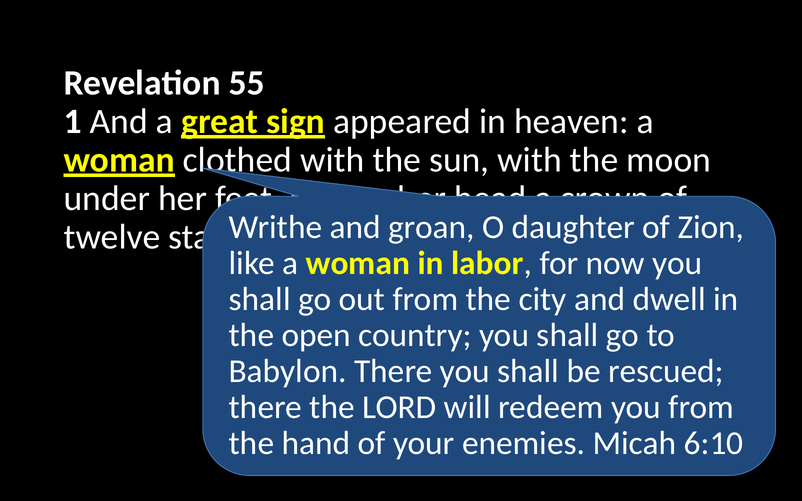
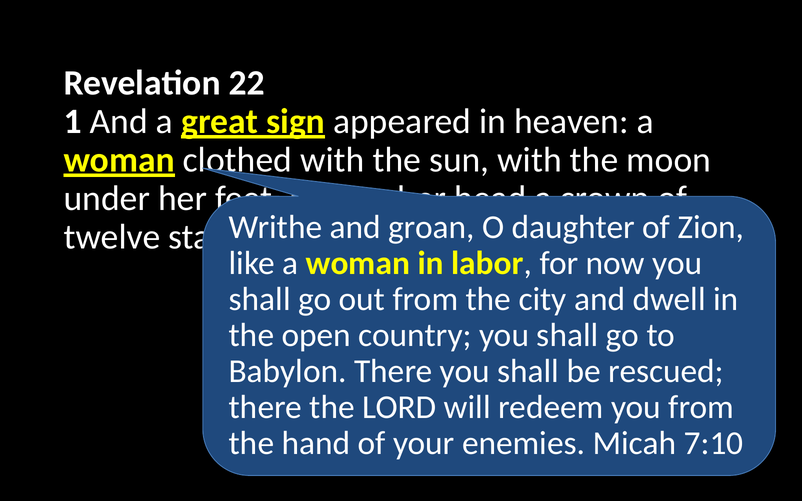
55: 55 -> 22 (247, 83)
6:10: 6:10 -> 7:10 (714, 444)
